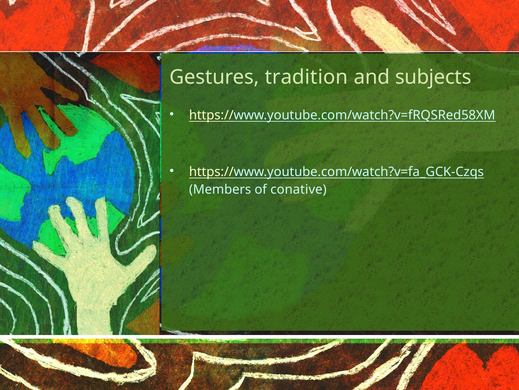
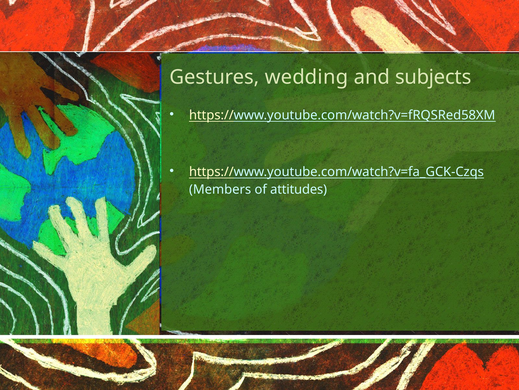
tradition: tradition -> wedding (306, 77)
conative: conative -> attitudes (299, 189)
